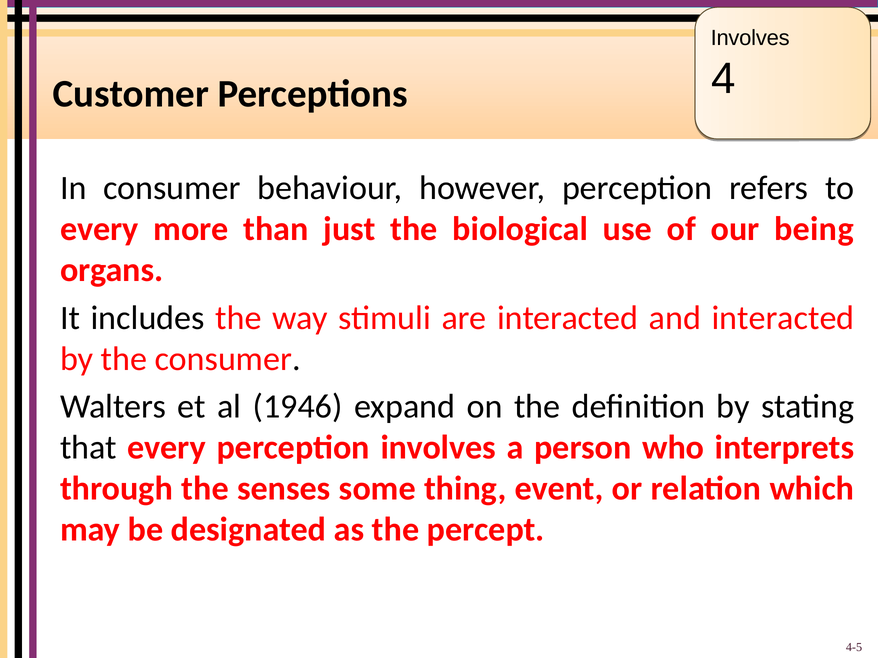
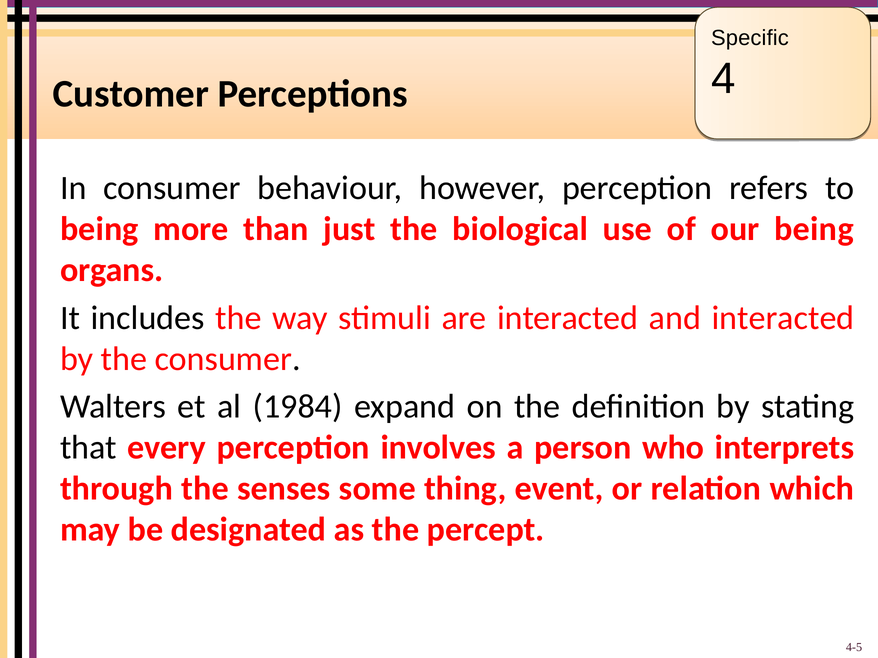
Involves: Involves -> Specific (750, 38)
every: every -> being (99, 229)
1946: 1946 -> 1984 (298, 407)
